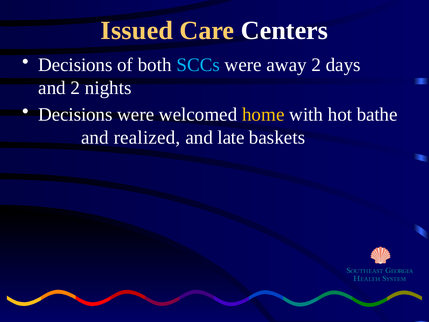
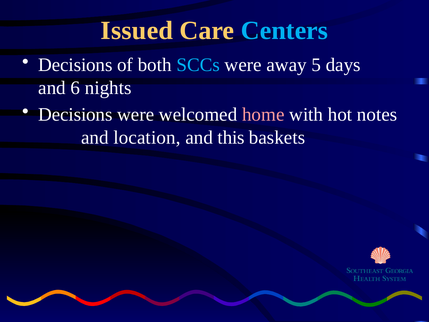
Centers colour: white -> light blue (284, 30)
away 2: 2 -> 5 (316, 65)
and 2: 2 -> 6 (75, 88)
home colour: yellow -> pink (263, 115)
bathe: bathe -> notes (377, 115)
realized: realized -> location (147, 137)
late: late -> this (231, 137)
